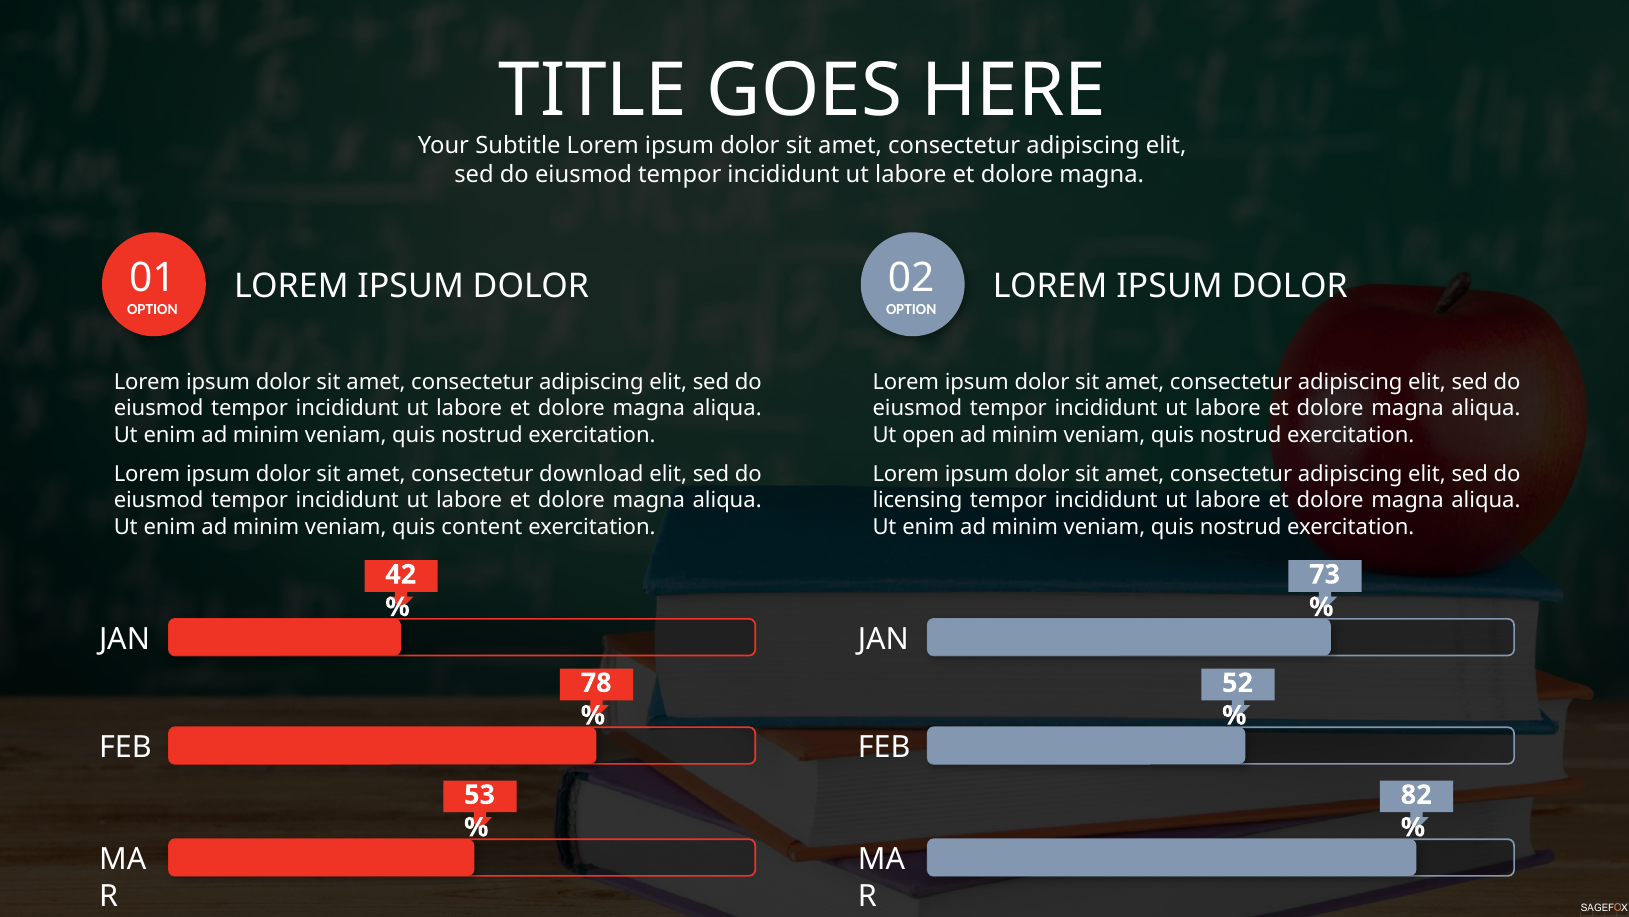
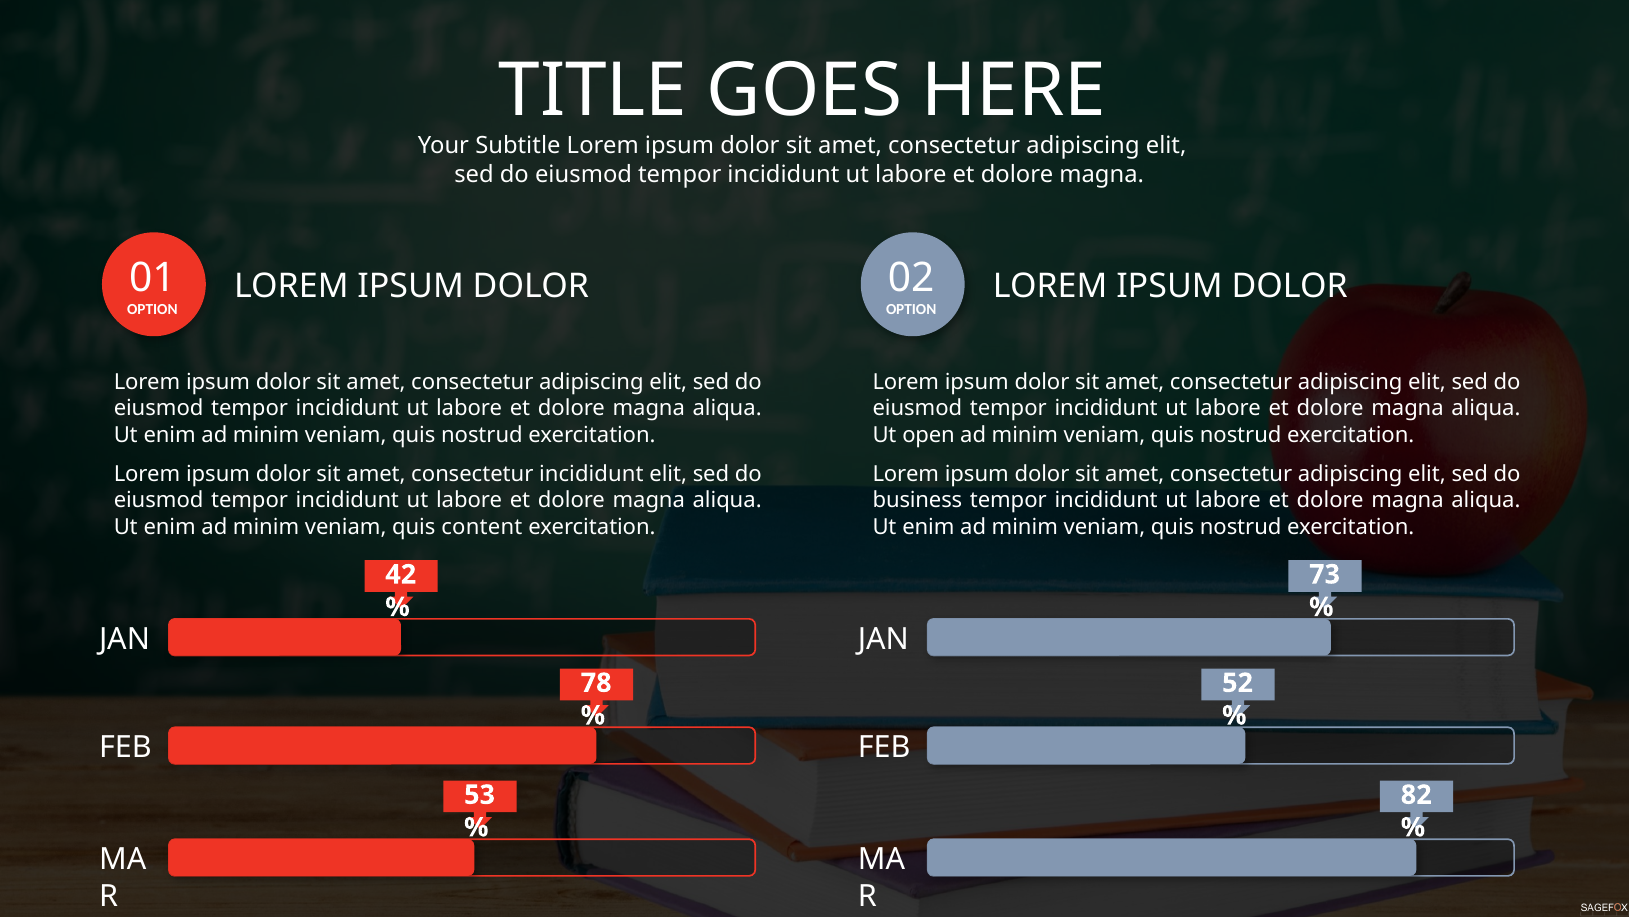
consectetur download: download -> incididunt (591, 474)
licensing: licensing -> business (917, 500)
